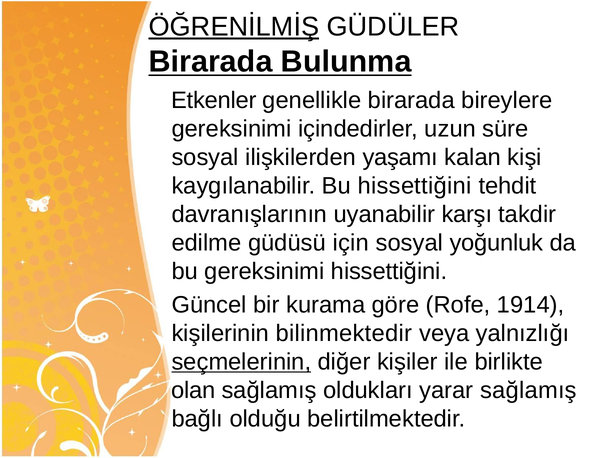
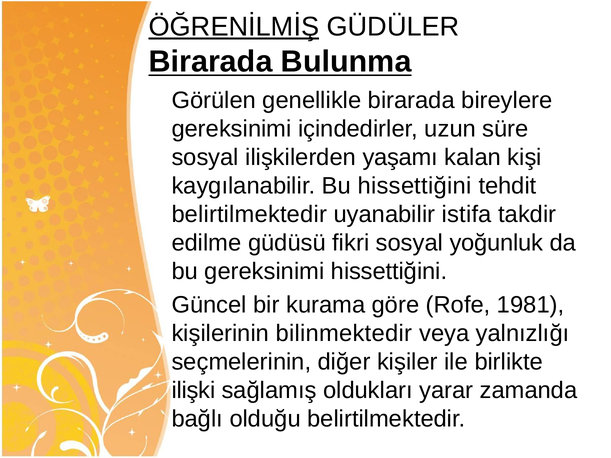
Etkenler: Etkenler -> Görülen (214, 100)
davranışlarının: davranışlarının -> belirtilmektedir (249, 215)
karşı: karşı -> istifa (467, 215)
için: için -> fikri (351, 243)
1914: 1914 -> 1981 (531, 305)
seçmelerinin underline: present -> none (241, 362)
olan: olan -> ilişki (193, 391)
yarar sağlamış: sağlamış -> zamanda (529, 391)
